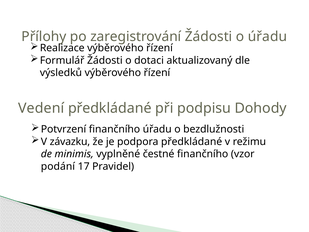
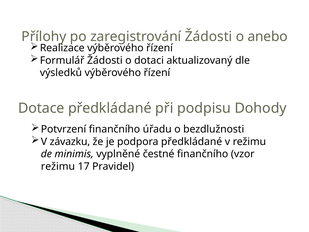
o úřadu: úřadu -> anebo (268, 36)
Vedení: Vedení -> Dotace (41, 108)
podání: podání -> režimu (58, 166)
